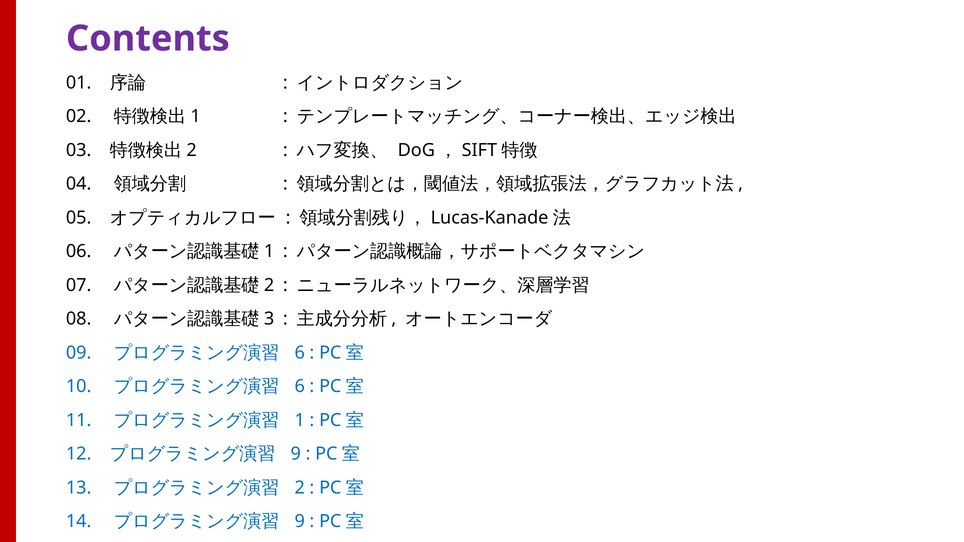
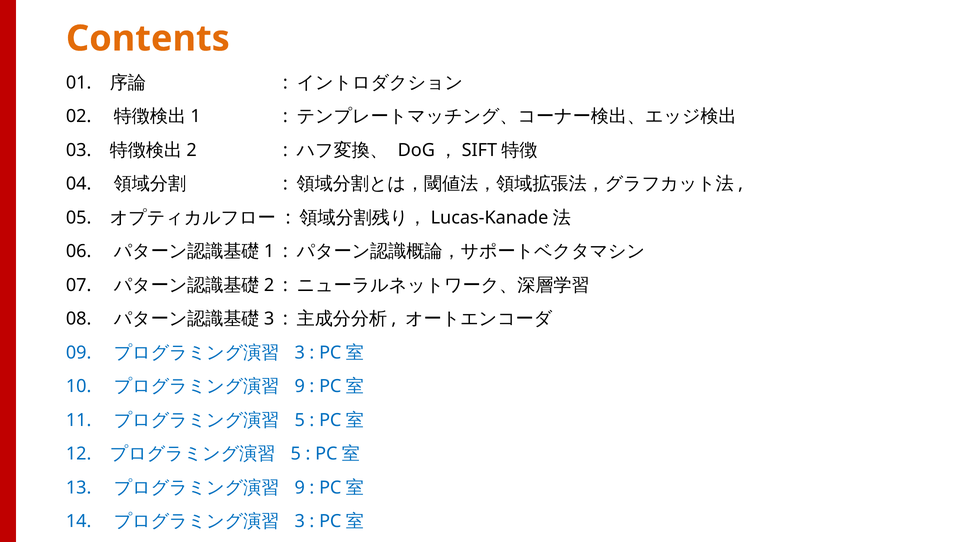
Contents colour: purple -> orange (148, 39)
6: 6 -> 3 (300, 353)
6: 6 -> 9 (300, 387)
1: 1 -> 5 (300, 420)
9: 9 -> 5 (296, 454)
2: 2 -> 9 (300, 488)
9: 9 -> 3 (300, 522)
